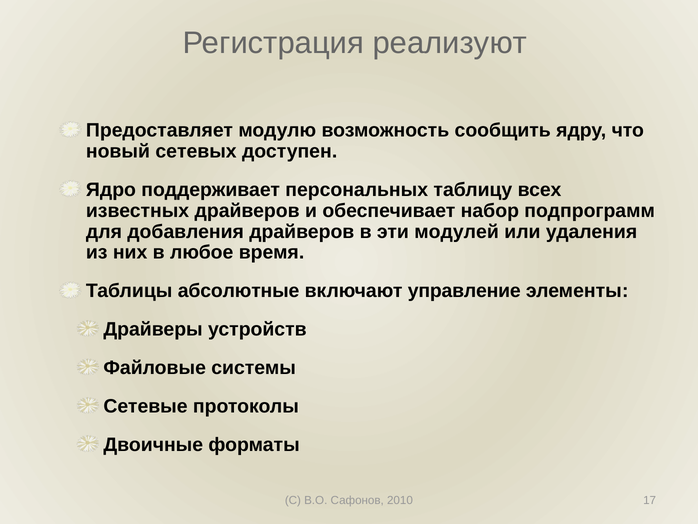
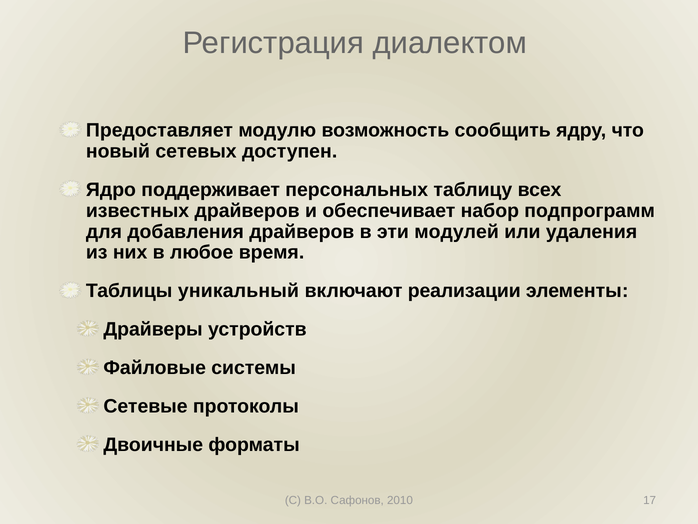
реализуют: реализуют -> диалектом (450, 43)
абсолютные: абсолютные -> уникальный (238, 291)
управление: управление -> реализации (464, 291)
